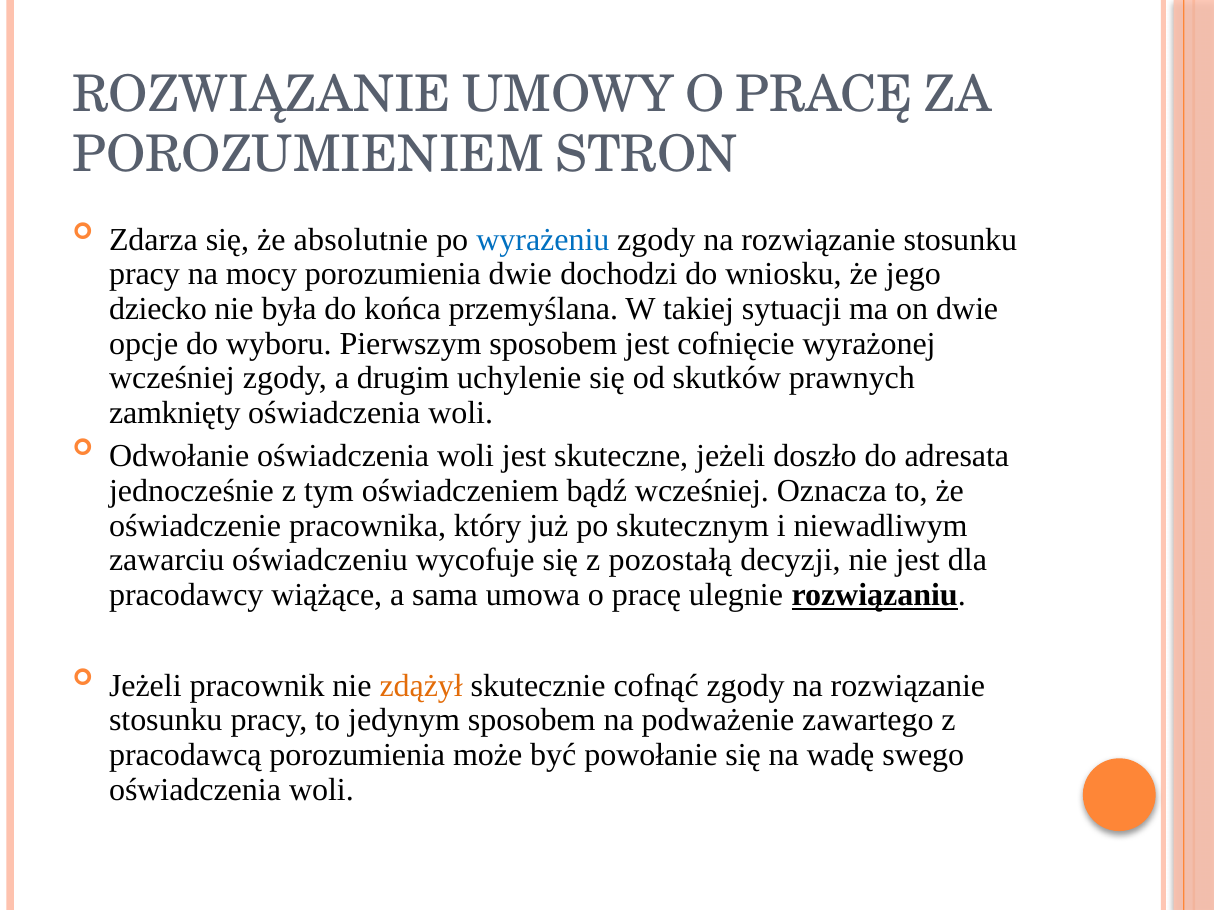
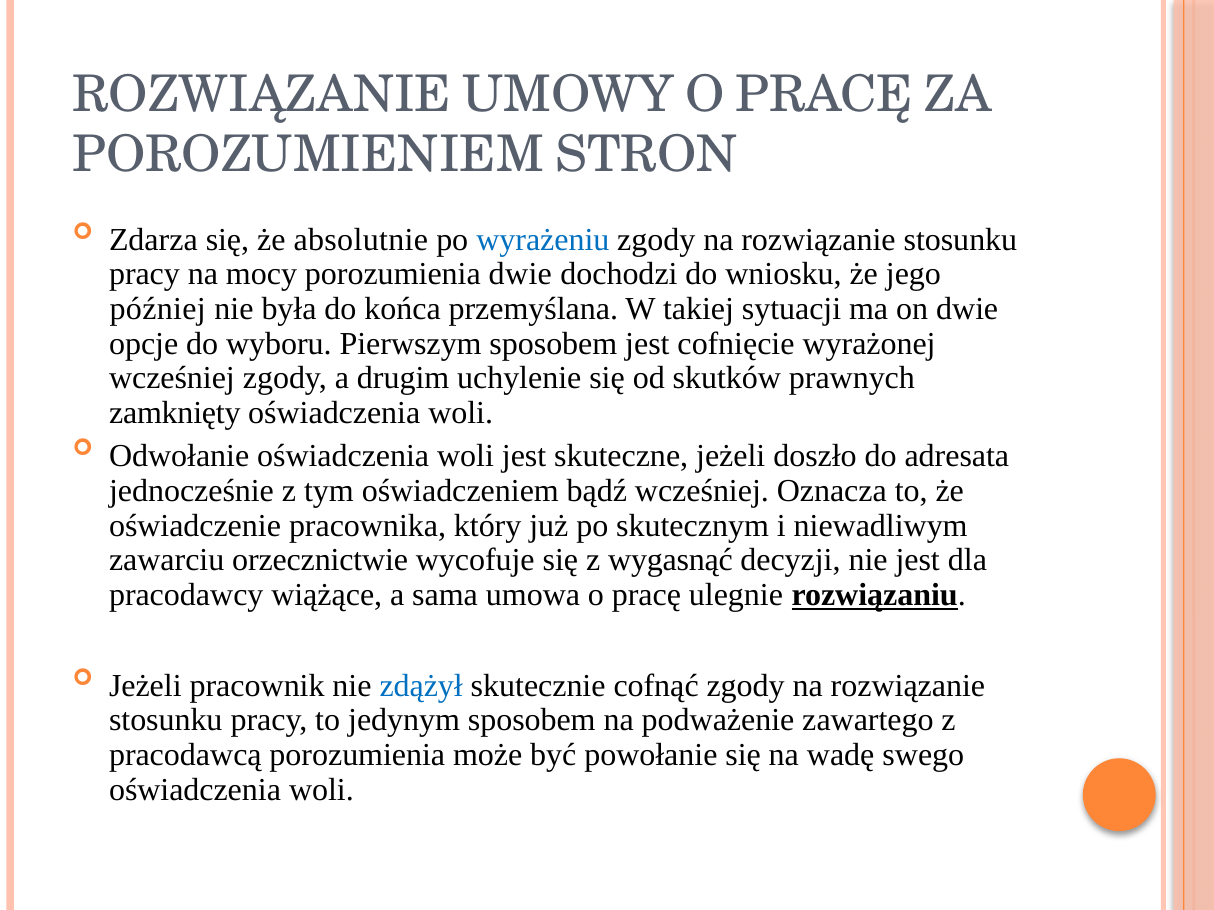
dziecko: dziecko -> później (158, 309)
oświadczeniu: oświadczeniu -> orzecznictwie (320, 560)
pozostałą: pozostałą -> wygasnąć (670, 560)
zdążył colour: orange -> blue (421, 686)
